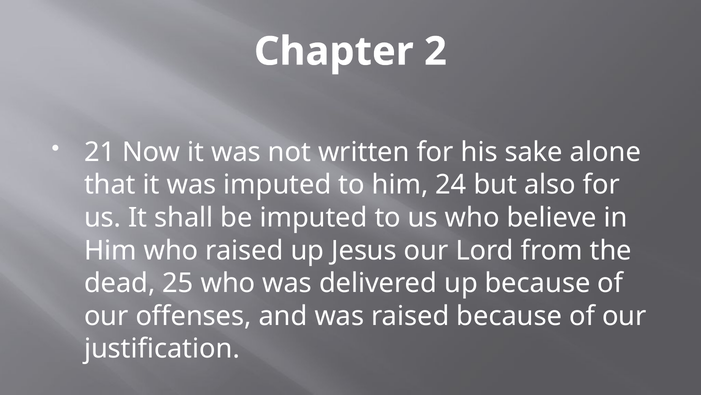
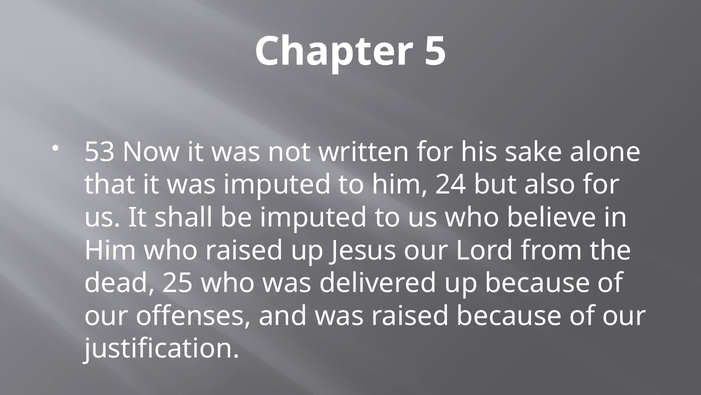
2: 2 -> 5 (435, 51)
21: 21 -> 53 (100, 152)
